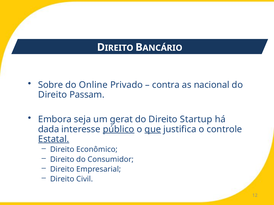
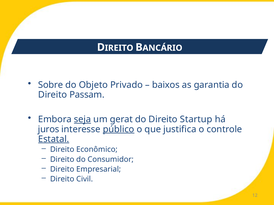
Online: Online -> Objeto (93, 85)
contra: contra -> baixos (166, 85)
nacional: nacional -> garantia (212, 85)
seja underline: none -> present (82, 120)
dada: dada -> juros (49, 130)
que underline: present -> none (153, 130)
